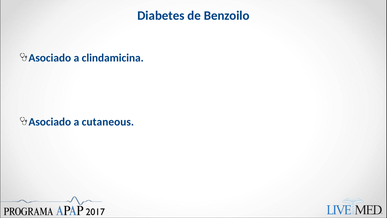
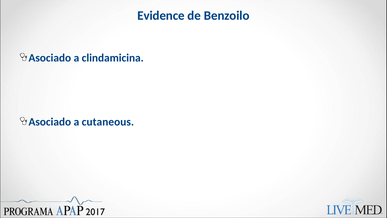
Diabetes: Diabetes -> Evidence (161, 16)
